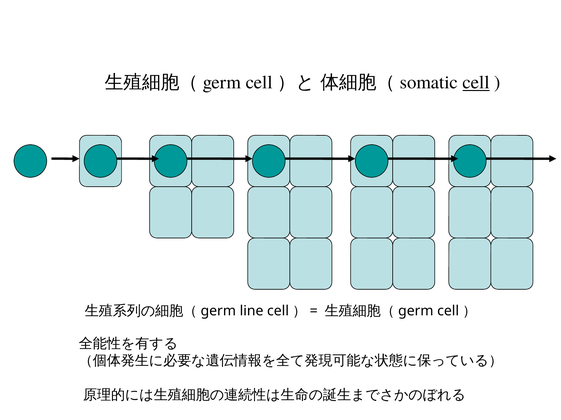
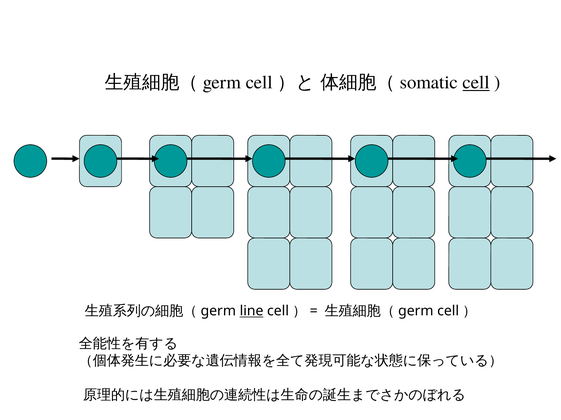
line underline: none -> present (252, 312)
